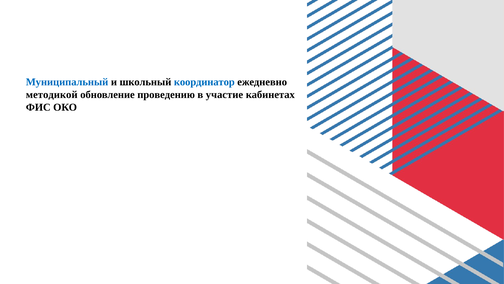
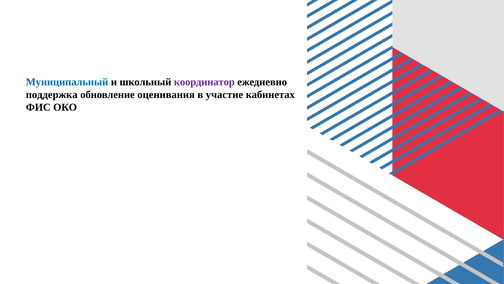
координатор colour: blue -> purple (204, 82)
методикой: методикой -> поддержка (52, 95)
проведению: проведению -> оценивания (166, 95)
